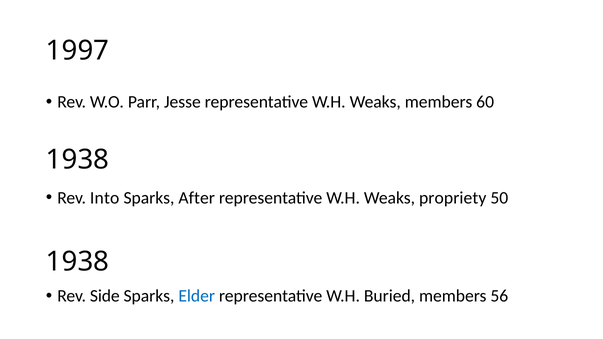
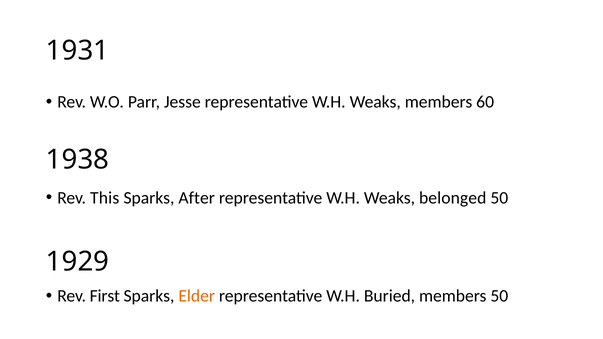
1997: 1997 -> 1931 (78, 51)
Into: Into -> This (105, 198)
propriety: propriety -> belonged (453, 198)
1938: 1938 -> 1929 (78, 262)
Side: Side -> First (105, 296)
Elder colour: blue -> orange (197, 296)
members 56: 56 -> 50 (499, 296)
